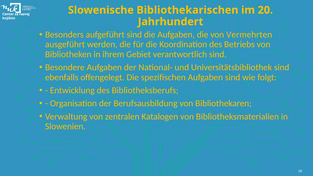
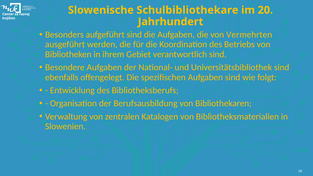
Bibliothekarischen: Bibliothekarischen -> Schulbibliothekare (187, 10)
